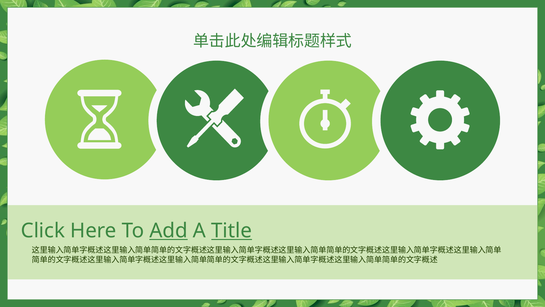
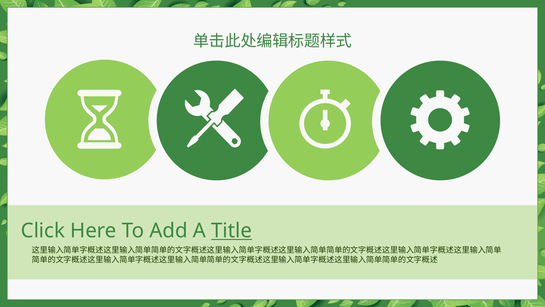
Add underline: present -> none (168, 230)
